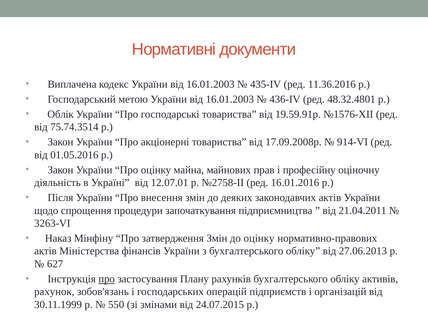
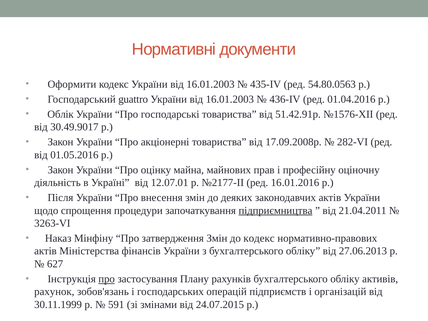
Виплачена: Виплачена -> Оформити (72, 84)
11.36.2016: 11.36.2016 -> 54.80.0563 (332, 84)
метою: метою -> guattro (133, 99)
48.32.4801: 48.32.4801 -> 01.04.2016 (351, 99)
19.59.91р: 19.59.91р -> 51.42.91р (298, 114)
75.74.3514: 75.74.3514 -> 30.49.9017 (74, 127)
914-VI: 914-VI -> 282-VI (353, 142)
№2758-ІІ: №2758-ІІ -> №2177-ІІ (223, 183)
підприємництва underline: none -> present (275, 210)
до оцінку: оцінку -> кодекс (259, 238)
550: 550 -> 591 (116, 305)
